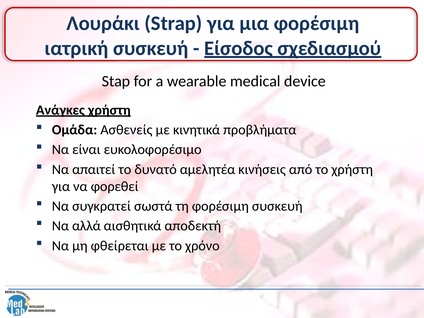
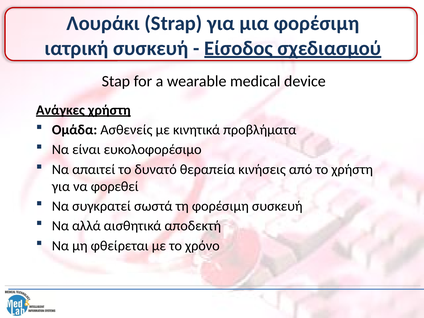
αμελητέα: αμελητέα -> θεραπεία (207, 169)
